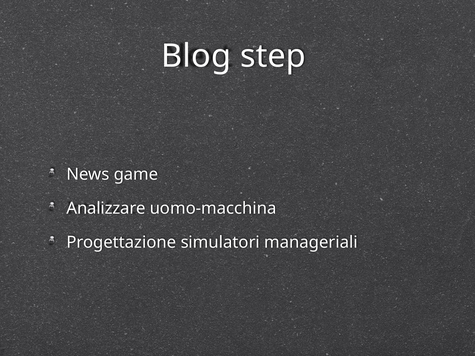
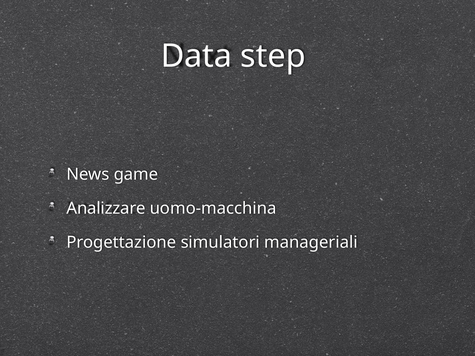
Blog: Blog -> Data (196, 56)
